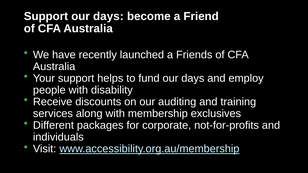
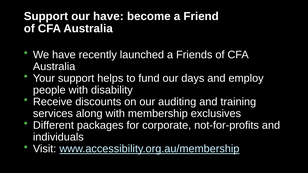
Support our days: days -> have (108, 16)
